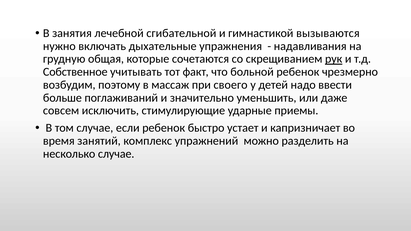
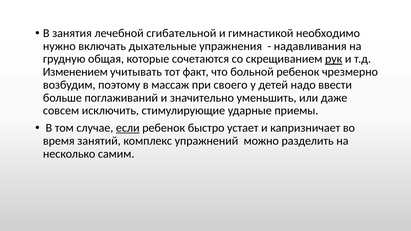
вызываются: вызываются -> необходимо (328, 33)
Собственное: Собственное -> Изменением (75, 72)
если underline: none -> present (128, 128)
несколько случае: случае -> самим (116, 154)
